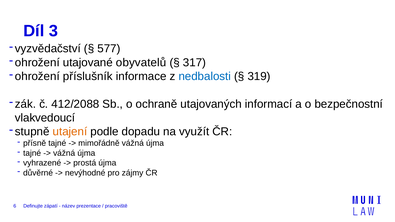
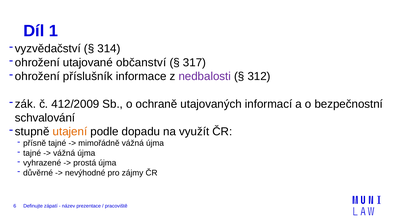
3: 3 -> 1 (53, 31)
577: 577 -> 314 (109, 49)
obyvatelů: obyvatelů -> občanství (141, 63)
nedbalosti colour: blue -> purple (205, 76)
319: 319 -> 312 (259, 76)
412/2088: 412/2088 -> 412/2009 (75, 104)
vlakvedoucí: vlakvedoucí -> schvalování (45, 118)
